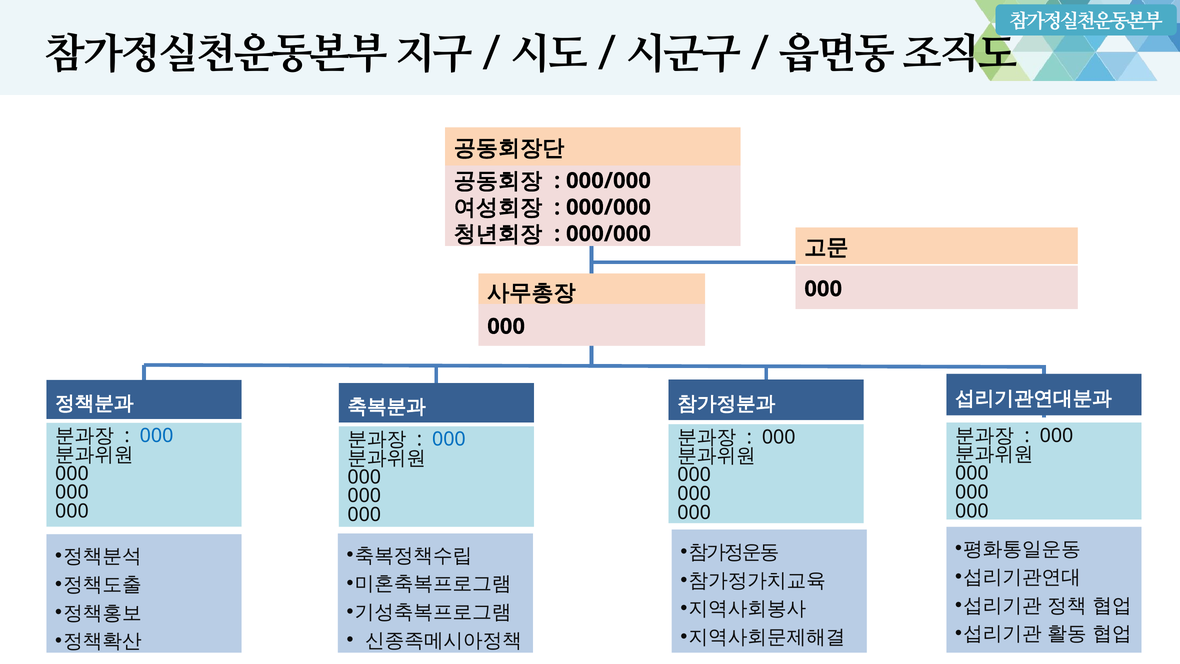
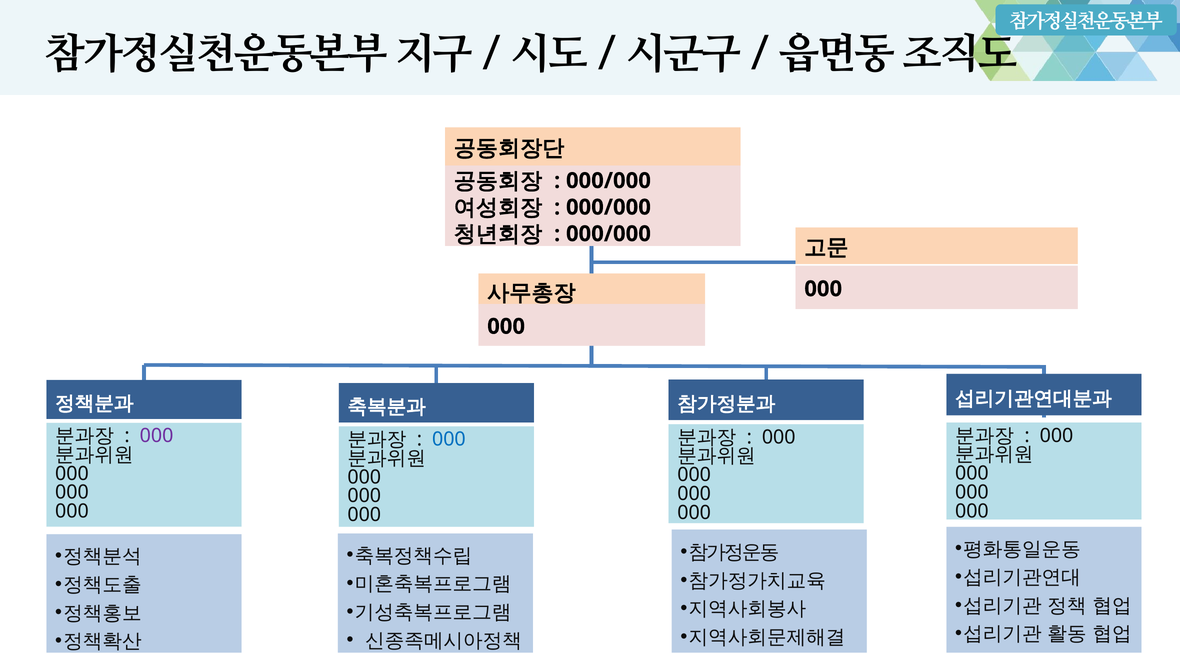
000 colour: blue -> purple (157, 436)
